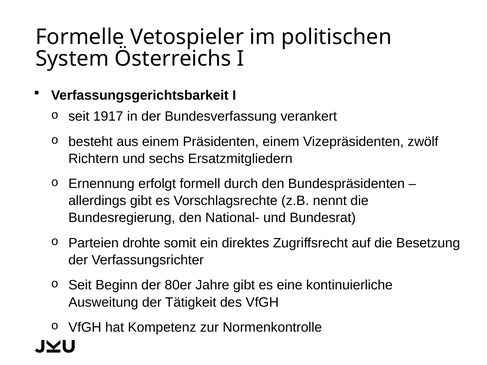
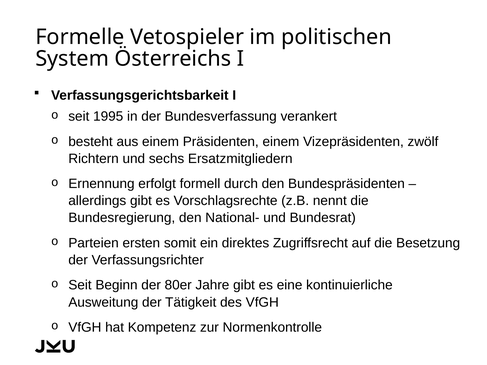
1917: 1917 -> 1995 (108, 117)
drohte: drohte -> ersten (141, 243)
